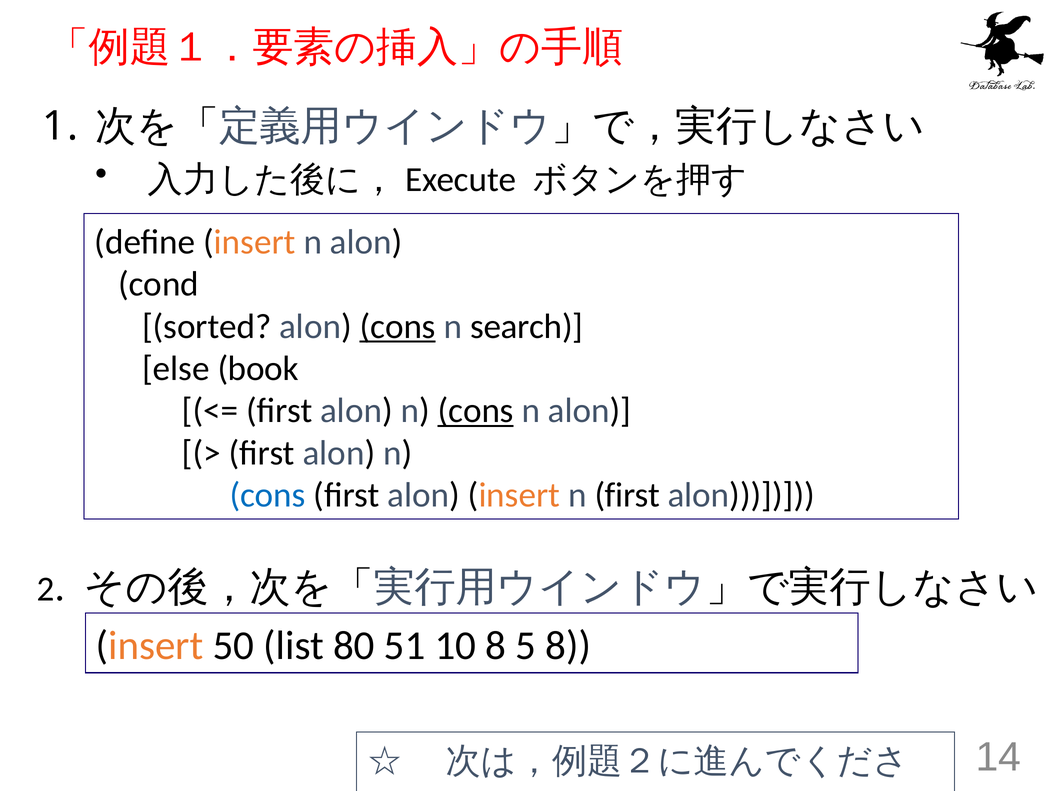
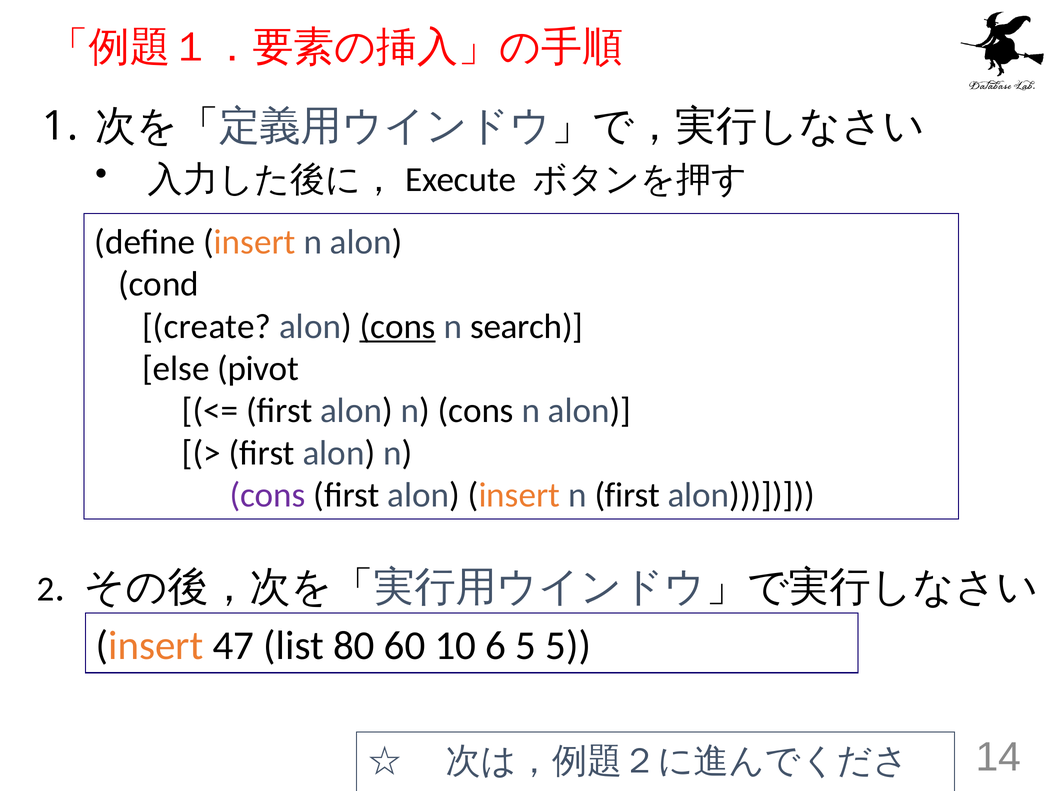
sorted: sorted -> create (207, 327)
book: book -> pivot (258, 369)
cons underline: present -> none (476, 411)
cons colour: blue -> purple (268, 495)
50: 50 -> 47 (233, 646)
51: 51 -> 60 (405, 646)
10 8: 8 -> 6 (496, 646)
5 8: 8 -> 5 (568, 646)
